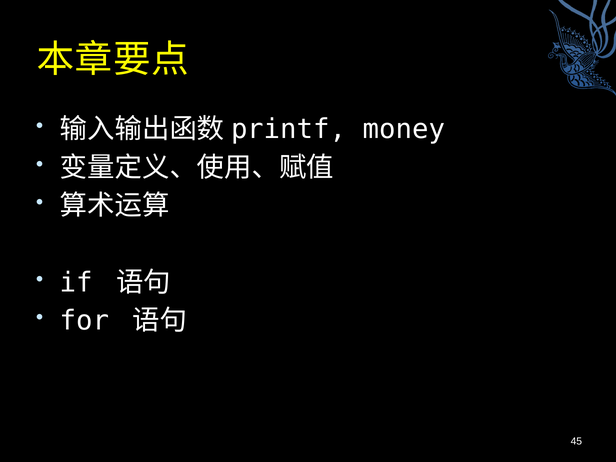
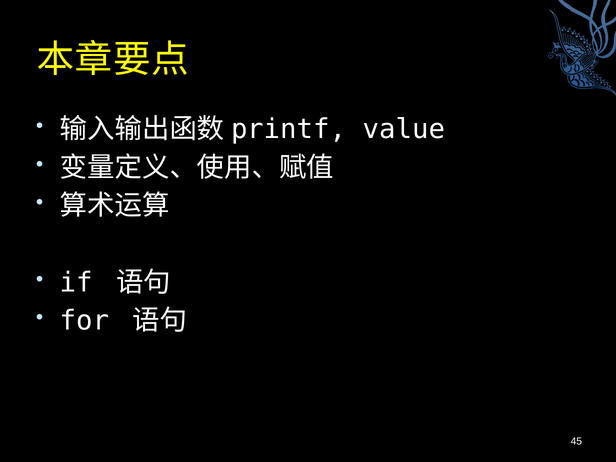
money: money -> value (404, 129)
